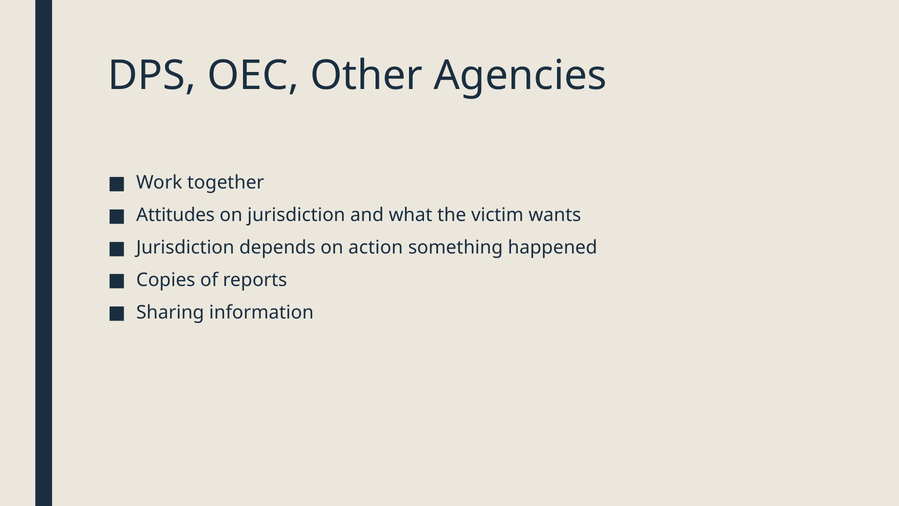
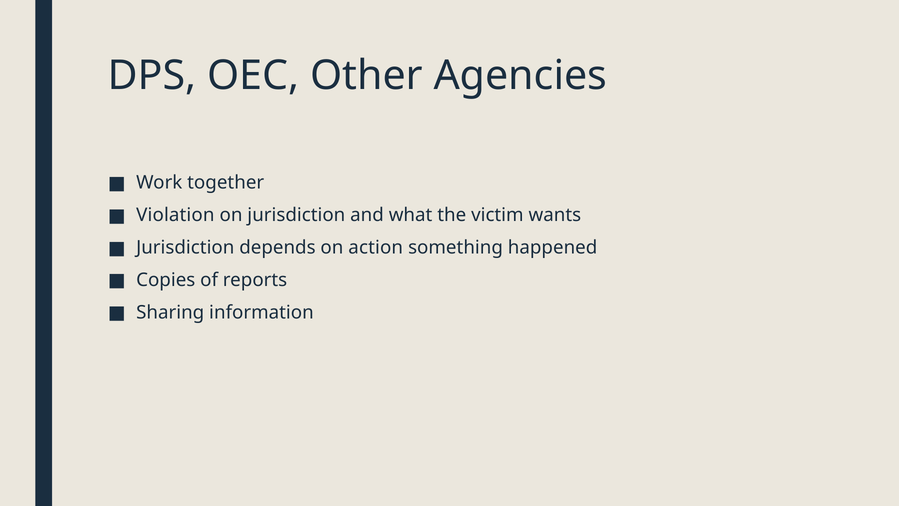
Attitudes: Attitudes -> Violation (175, 215)
